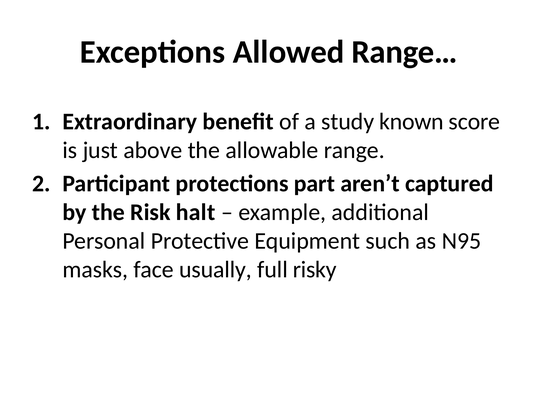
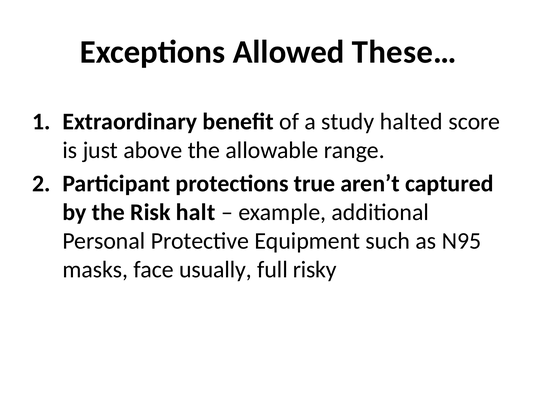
Range…: Range… -> These… (404, 52)
known: known -> halted (411, 122)
part: part -> true (314, 184)
